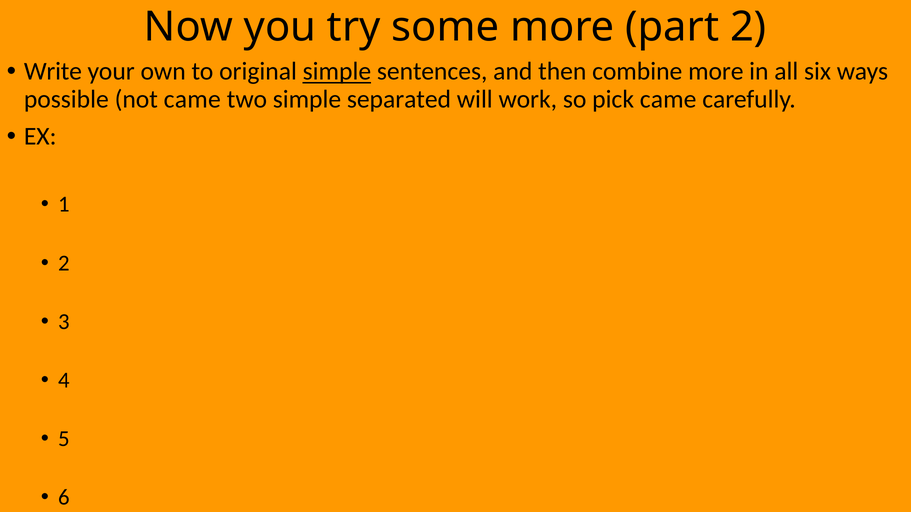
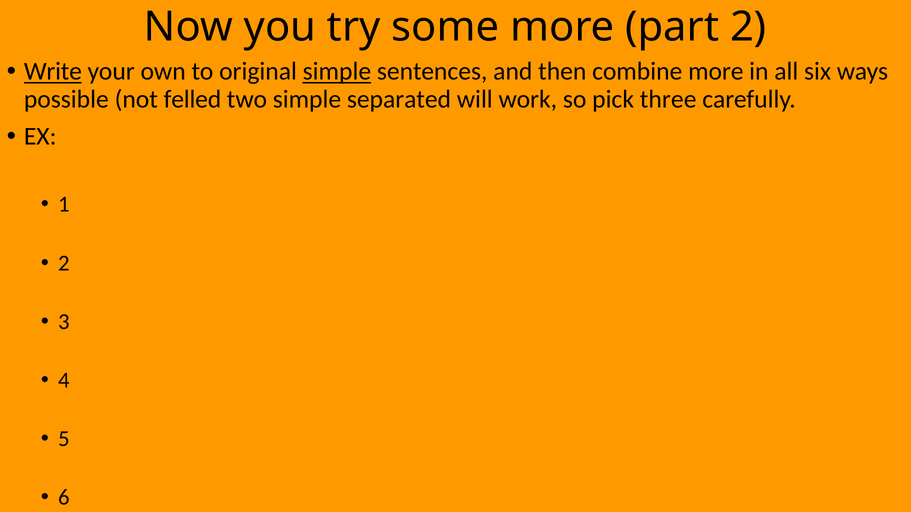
Write underline: none -> present (53, 72)
not came: came -> felled (192, 99)
pick came: came -> three (668, 99)
